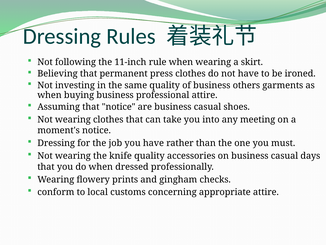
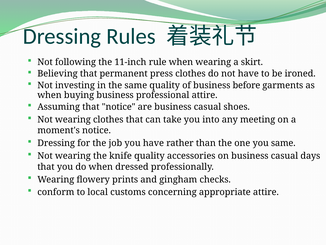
others: others -> before (246, 85)
you must: must -> same (283, 143)
